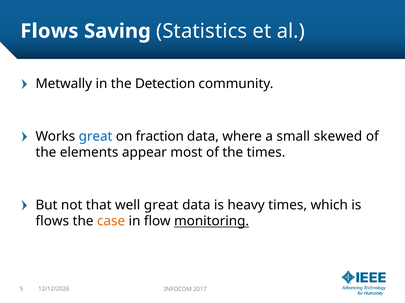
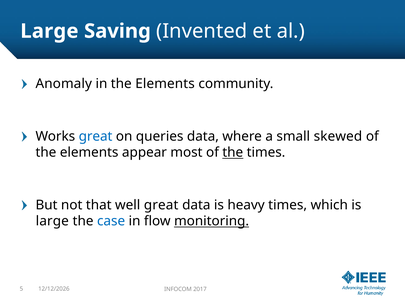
Flows: Flows -> Large (49, 31)
Statistics: Statistics -> Invented (202, 31)
Metwally: Metwally -> Anomaly (64, 84)
in the Detection: Detection -> Elements (165, 84)
fraction: fraction -> queries (160, 137)
the underline: none -> present (233, 153)
flows: flows -> large (52, 222)
case colour: orange -> blue (111, 222)
